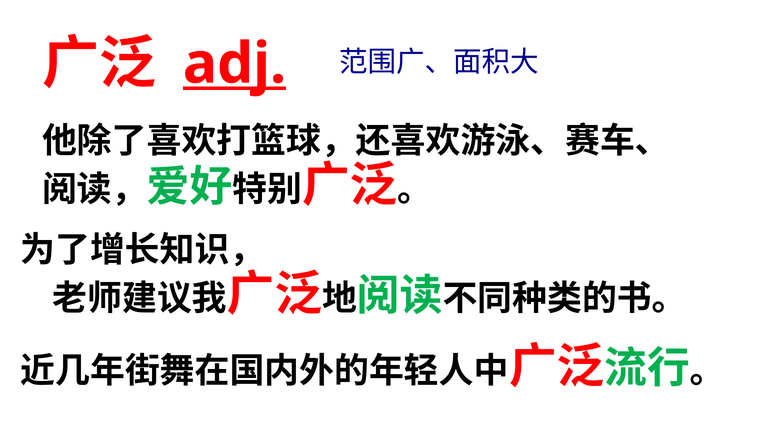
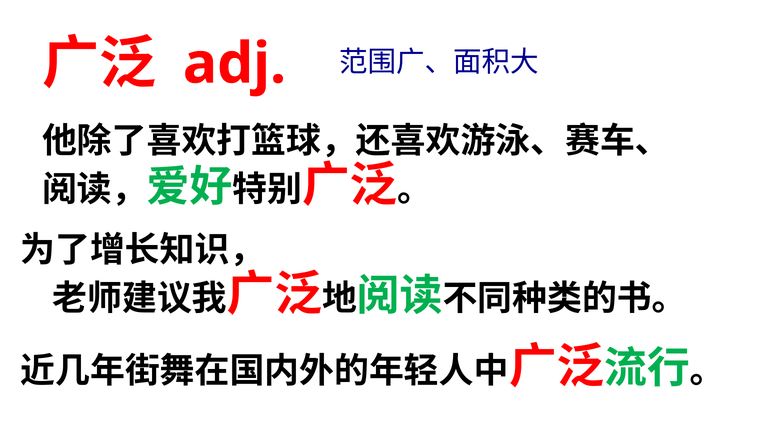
adj underline: present -> none (234, 64)
